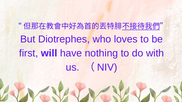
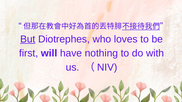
But underline: none -> present (28, 39)
